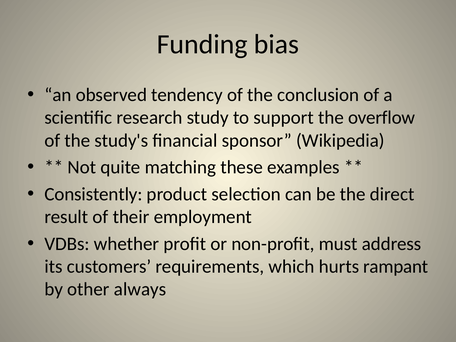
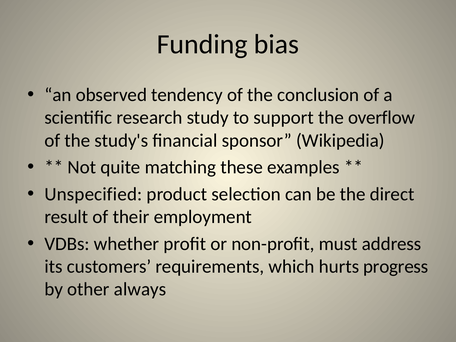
Consistently: Consistently -> Unspecified (93, 194)
rampant: rampant -> progress (396, 267)
